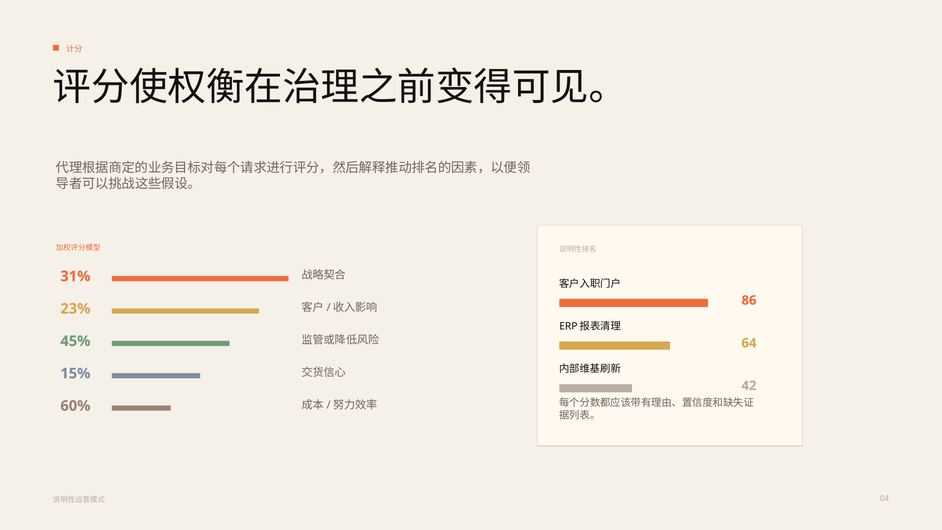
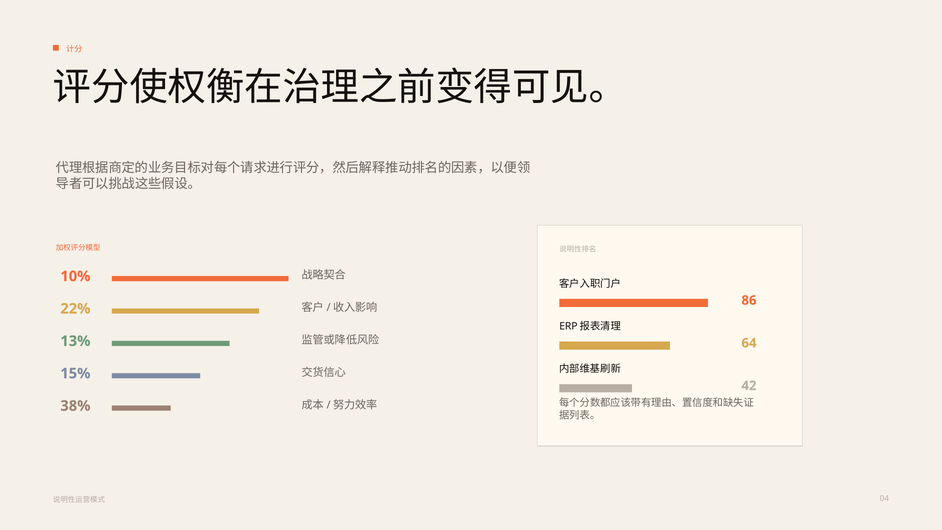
31%: 31% -> 10% (75, 276)
23%: 23% -> 22% (75, 309)
45%: 45% -> 13% (75, 341)
60%: 60% -> 38% (75, 406)
